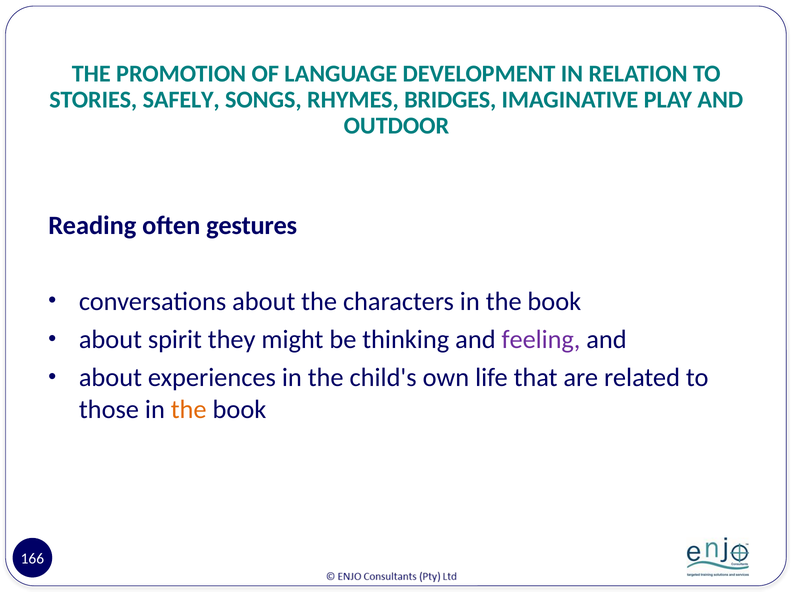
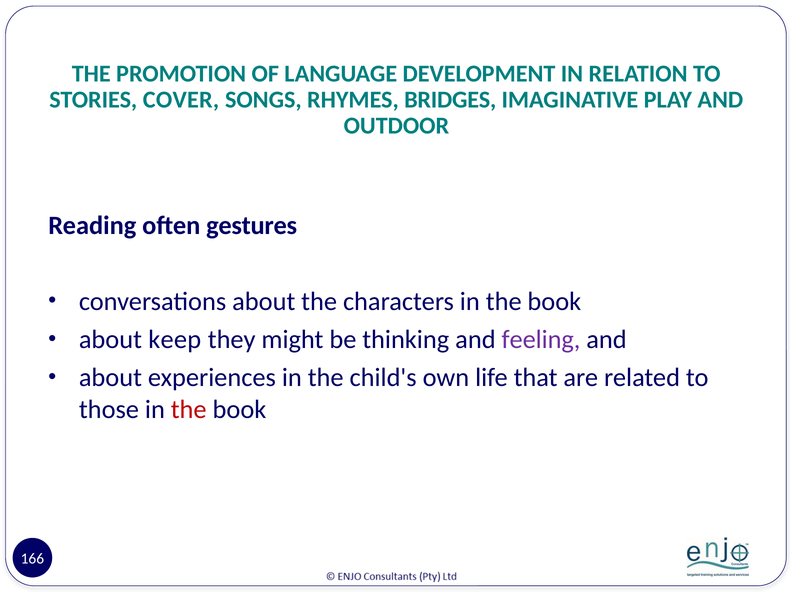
SAFELY: SAFELY -> COVER (181, 100)
spirit: spirit -> keep (175, 340)
the colour: orange -> red (189, 409)
